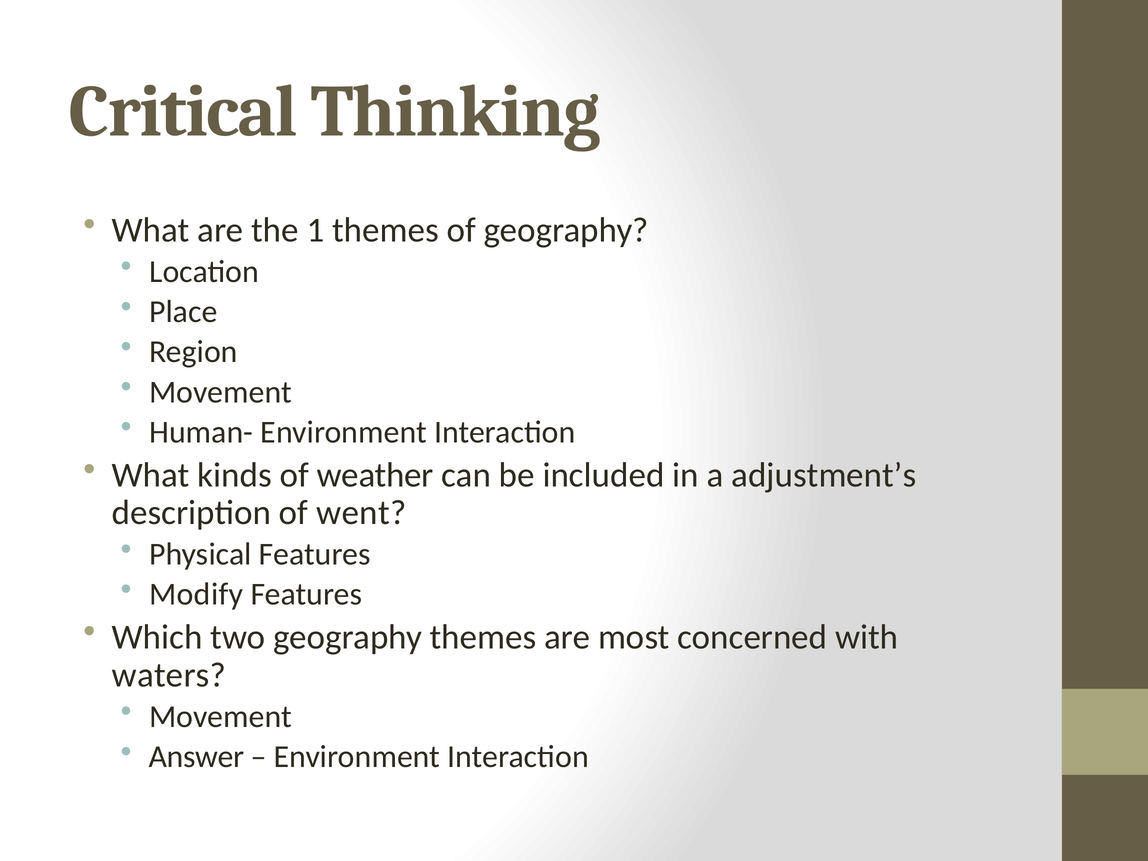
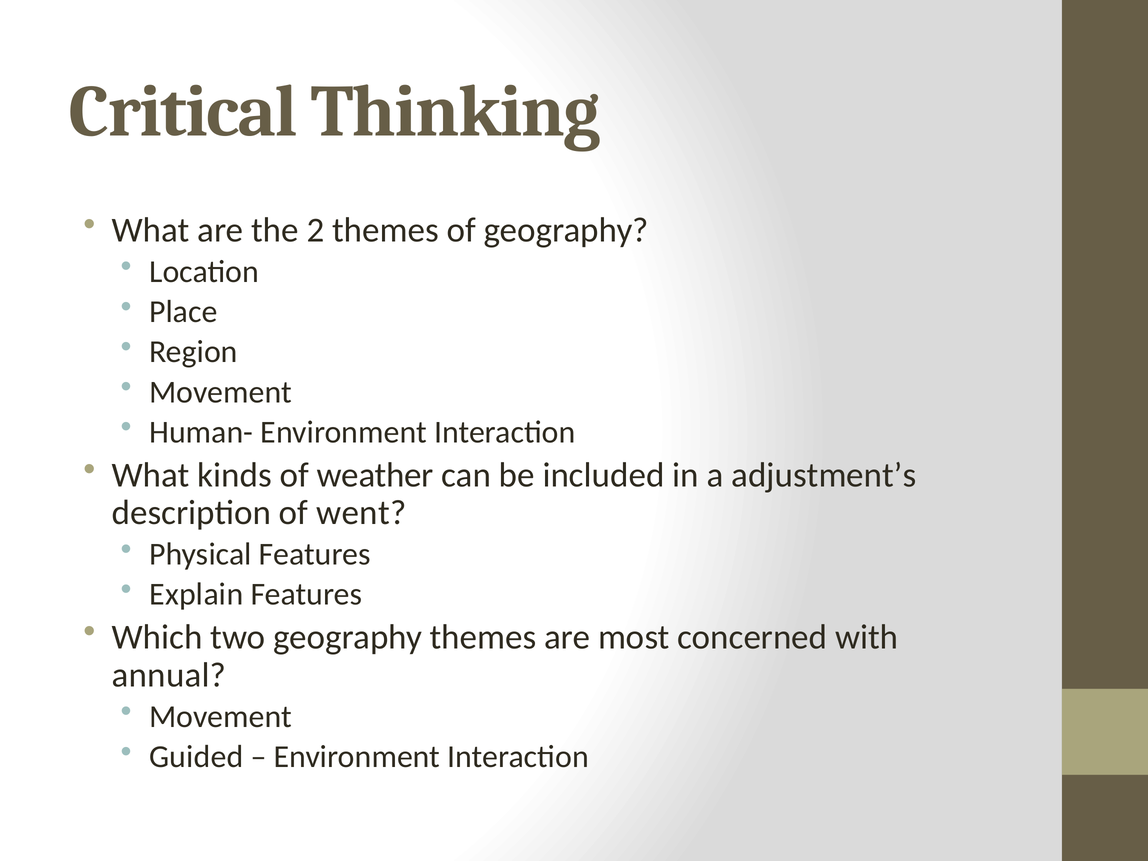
1: 1 -> 2 (315, 230)
Modify: Modify -> Explain (196, 594)
waters: waters -> annual (169, 675)
Answer: Answer -> Guided (196, 757)
